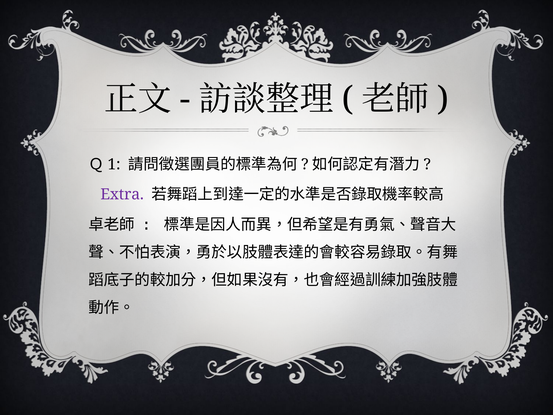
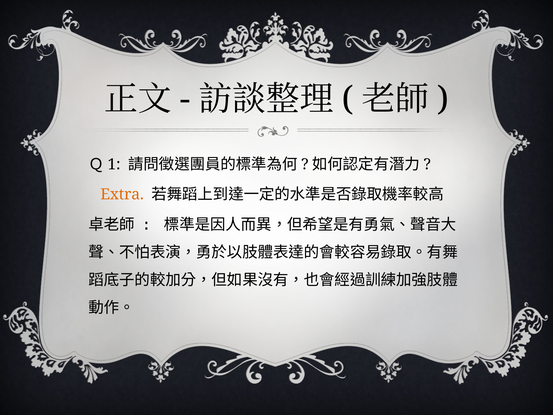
Extra colour: purple -> orange (122, 194)
